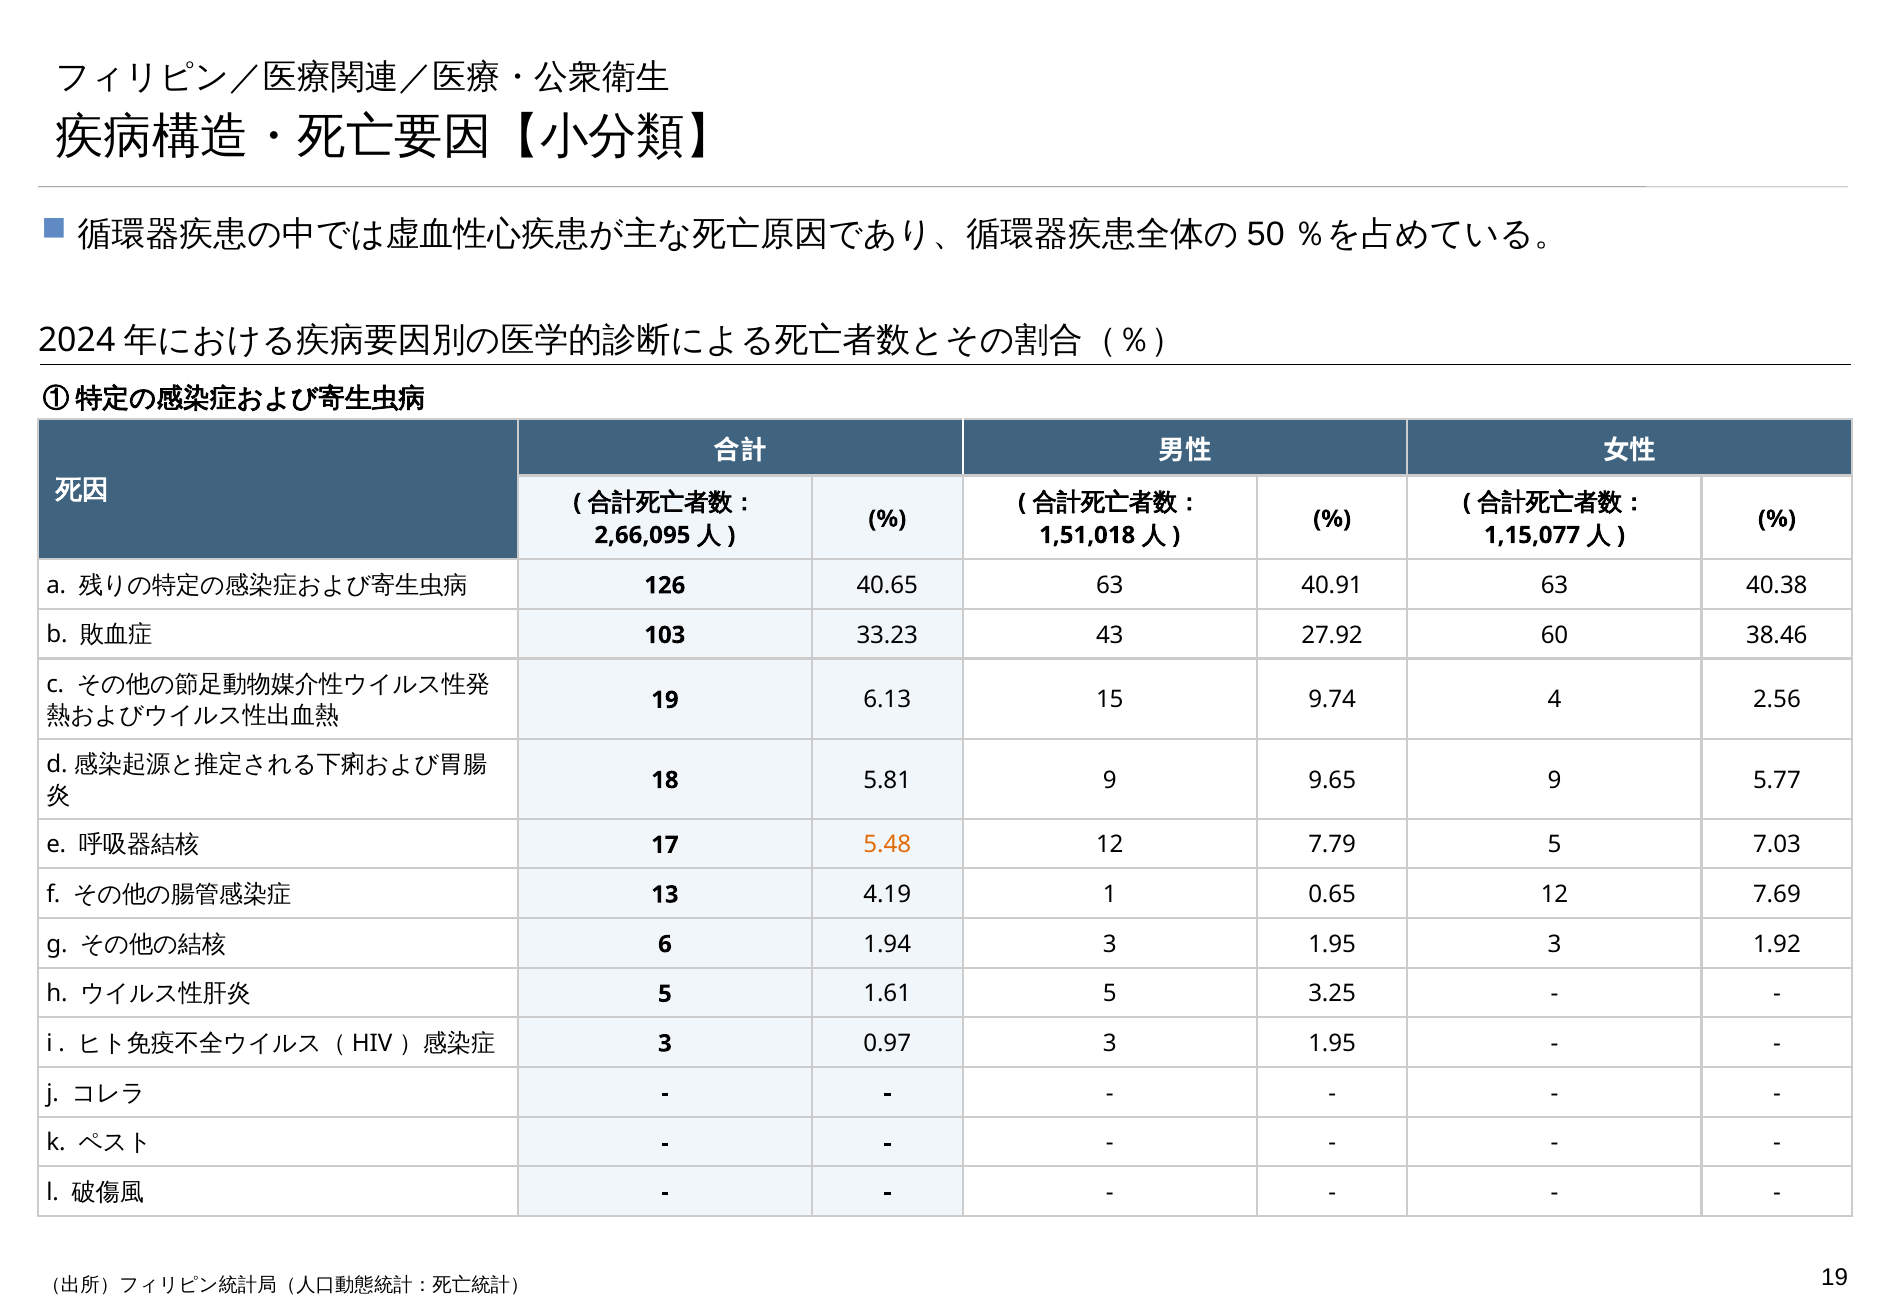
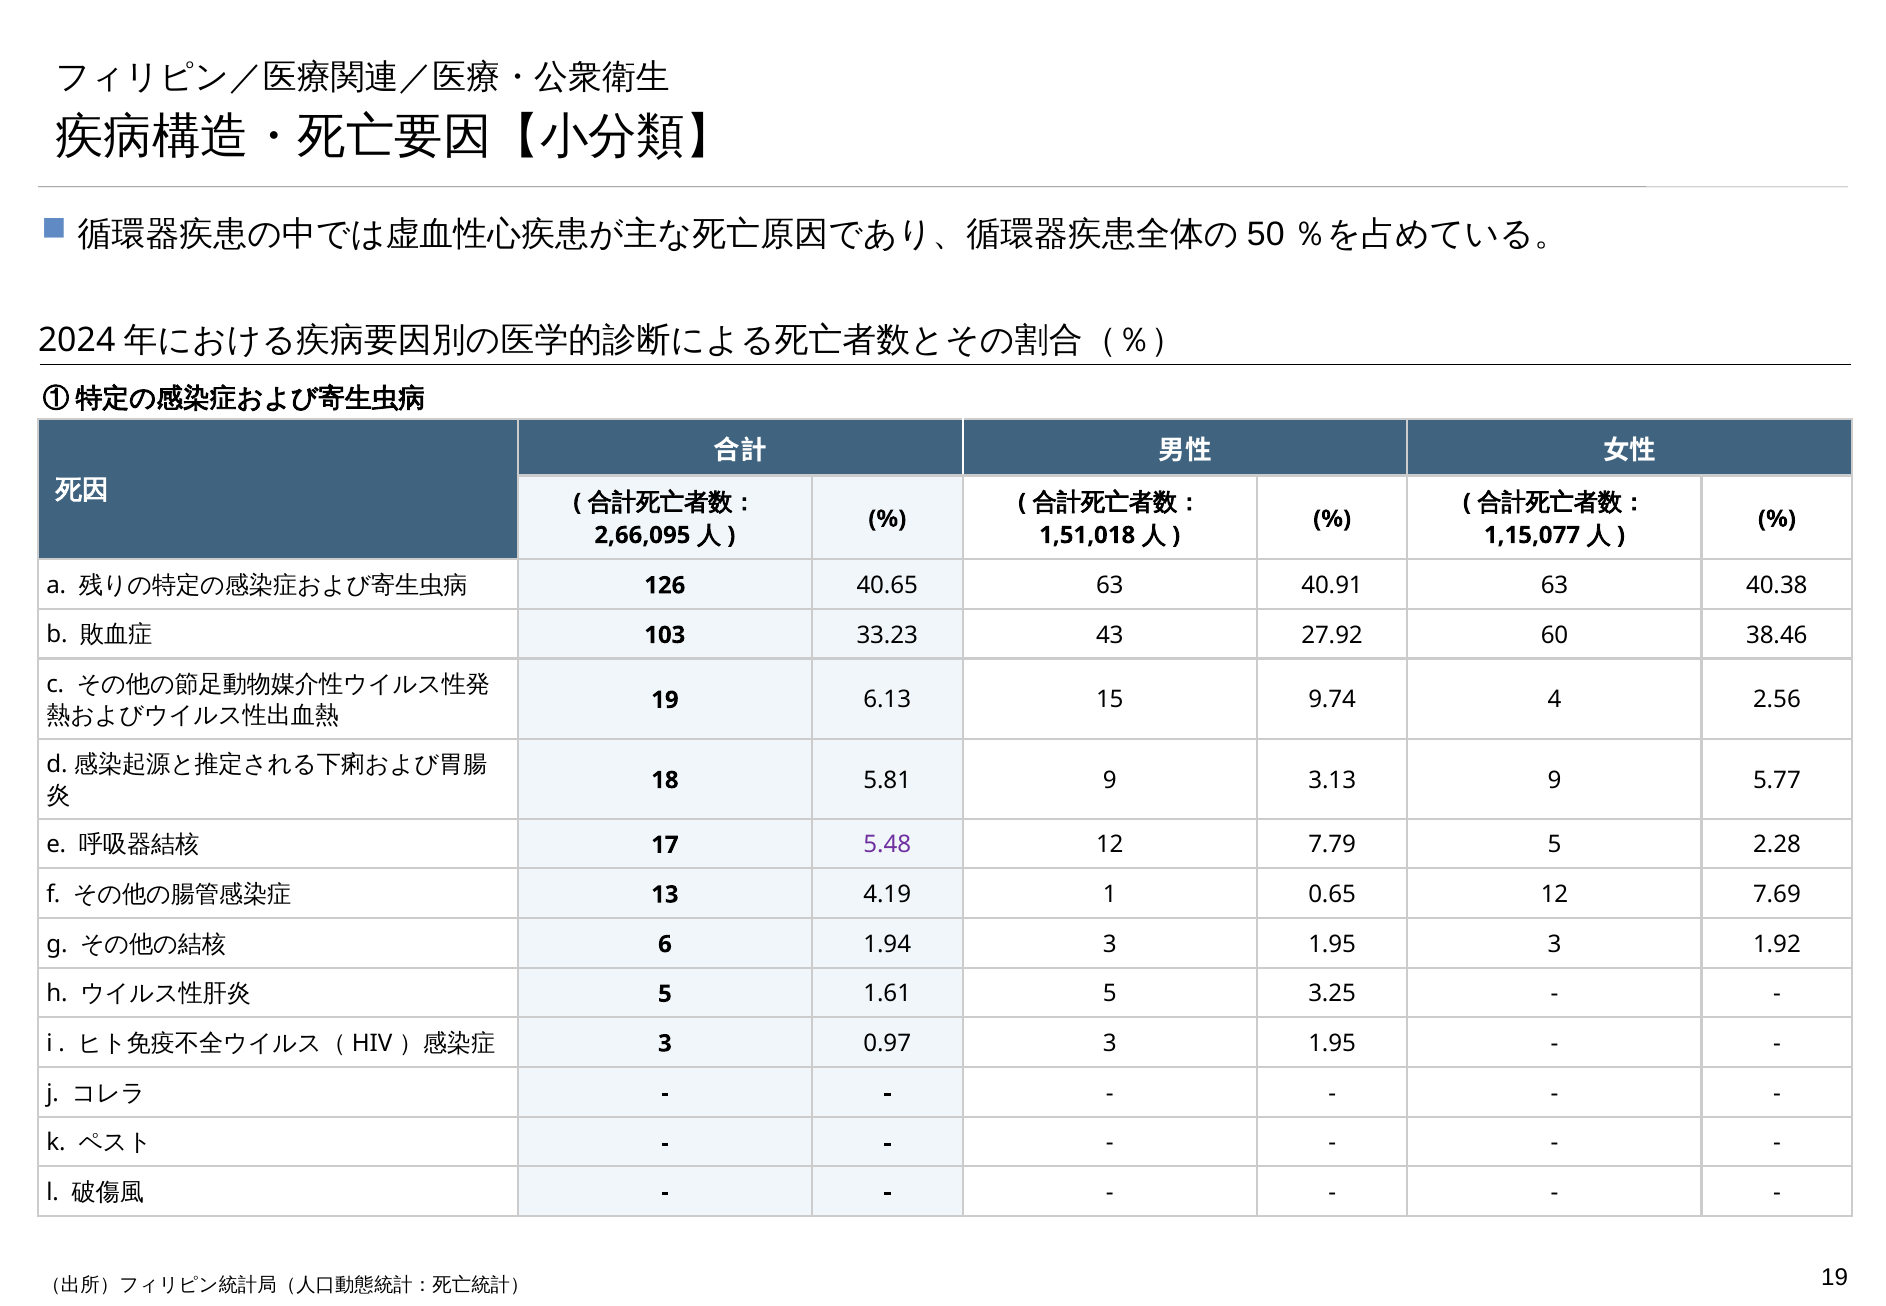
9.65: 9.65 -> 3.13 (1332, 780)
5.48 colour: orange -> purple (887, 845)
7.03: 7.03 -> 2.28 (1777, 845)
